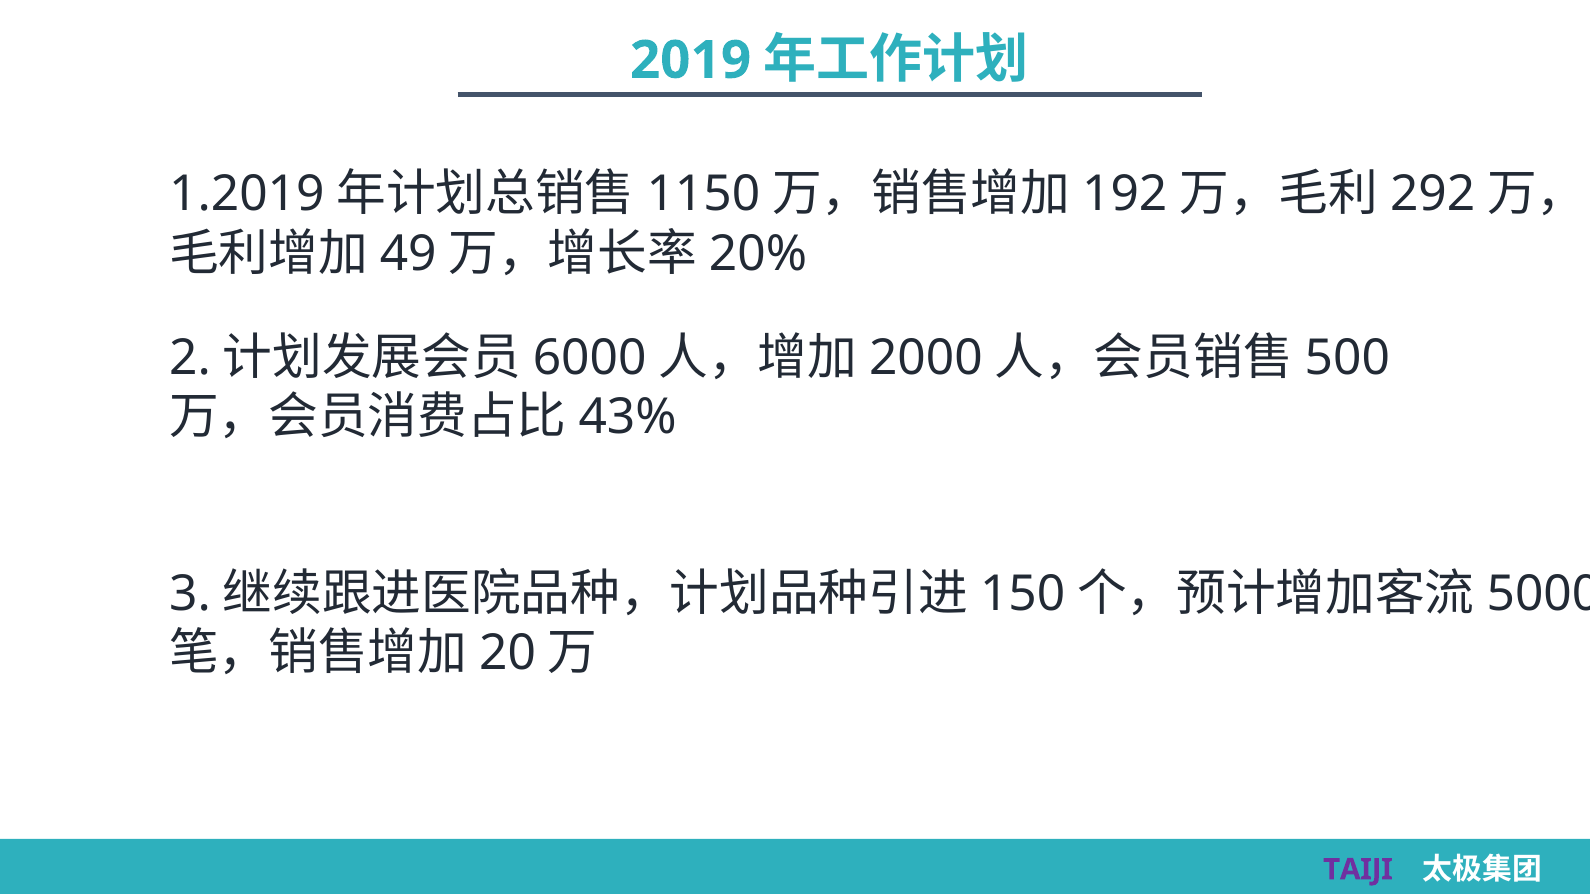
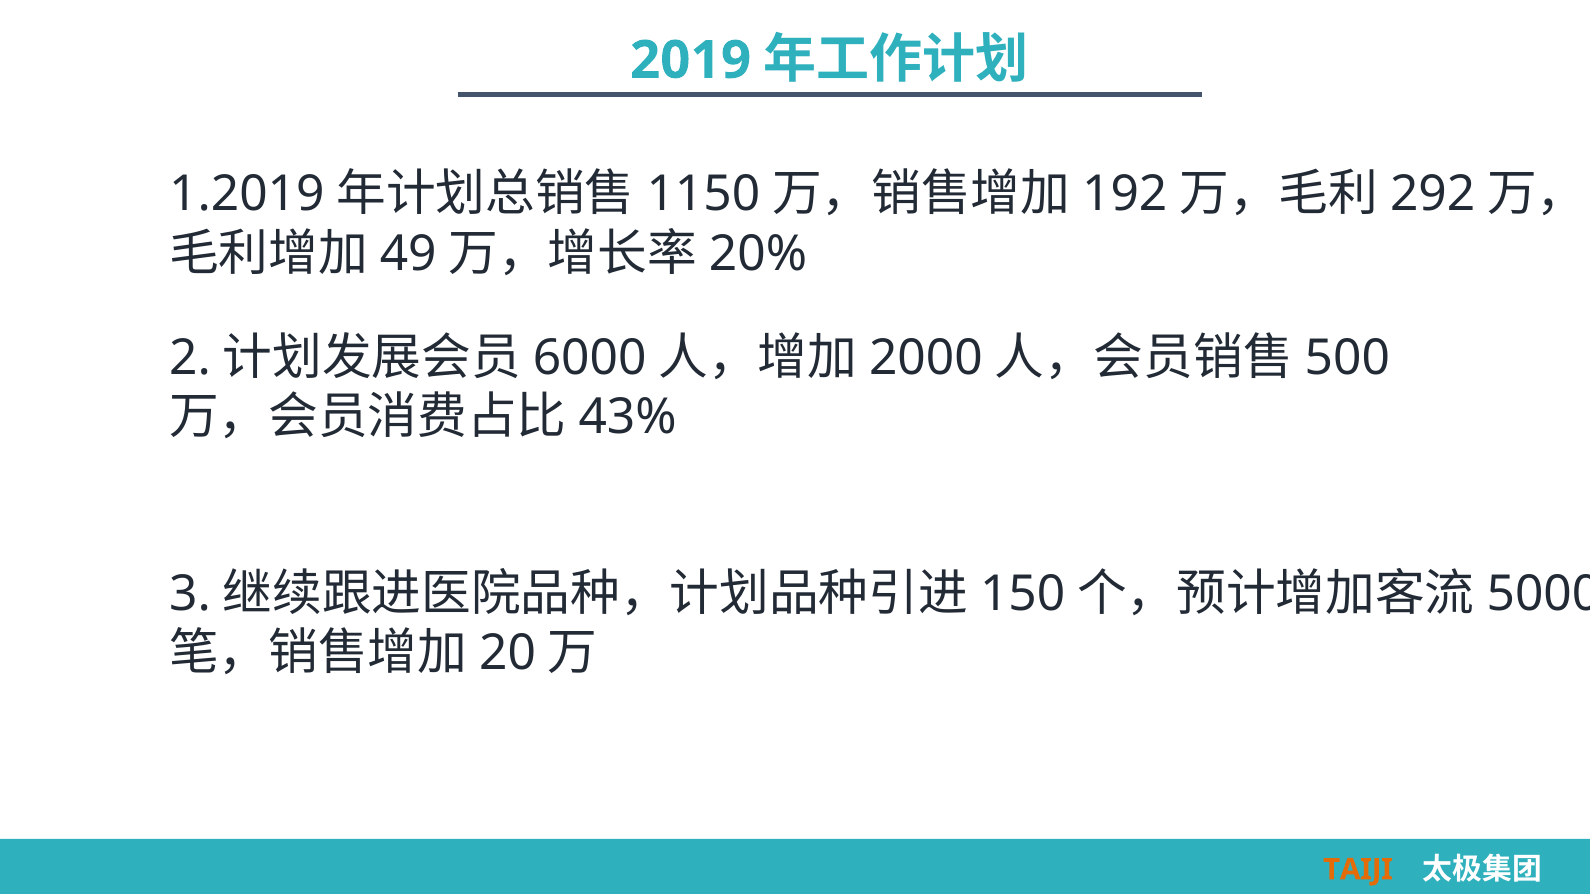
TAIJI colour: purple -> orange (1358, 870)
